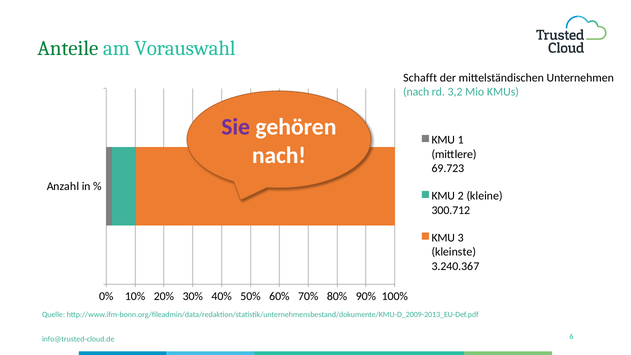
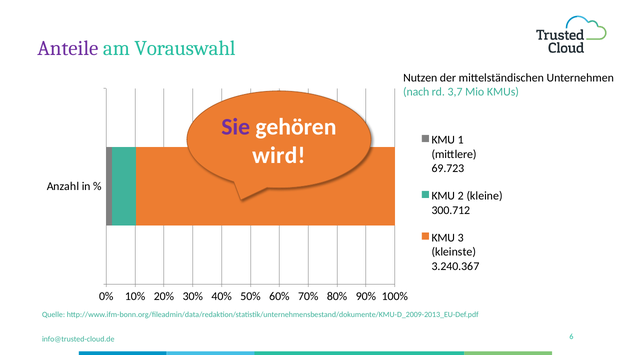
Anteile colour: green -> purple (68, 49)
Schafft: Schafft -> Nutzen (420, 78)
3,2: 3,2 -> 3,7 (455, 92)
nach: nach -> wird (279, 155)
